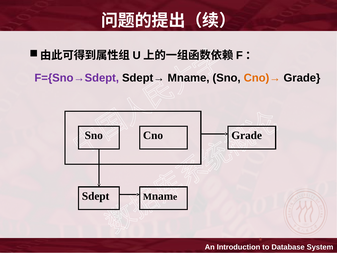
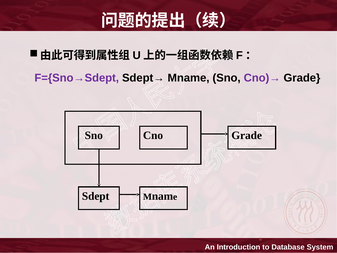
Cno)→ colour: orange -> purple (262, 78)
